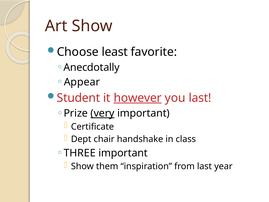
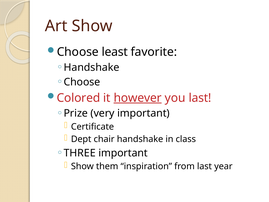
Anecdotally: Anecdotally -> Handshake (92, 67)
Appear: Appear -> Choose (82, 82)
Student: Student -> Colored (78, 98)
very underline: present -> none (103, 113)
